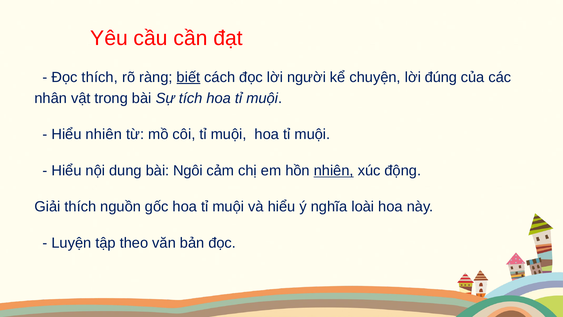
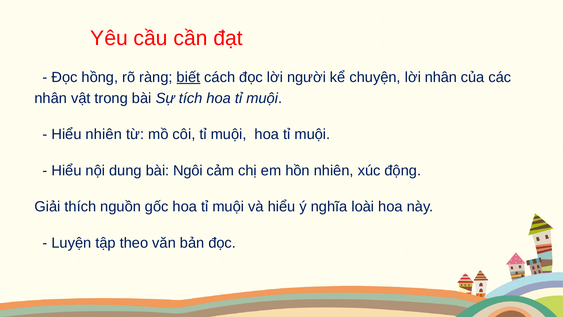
Đọc thích: thích -> hồng (100, 77)
lời đúng: đúng -> nhân (441, 77)
nhiên underline: present -> none (334, 170)
